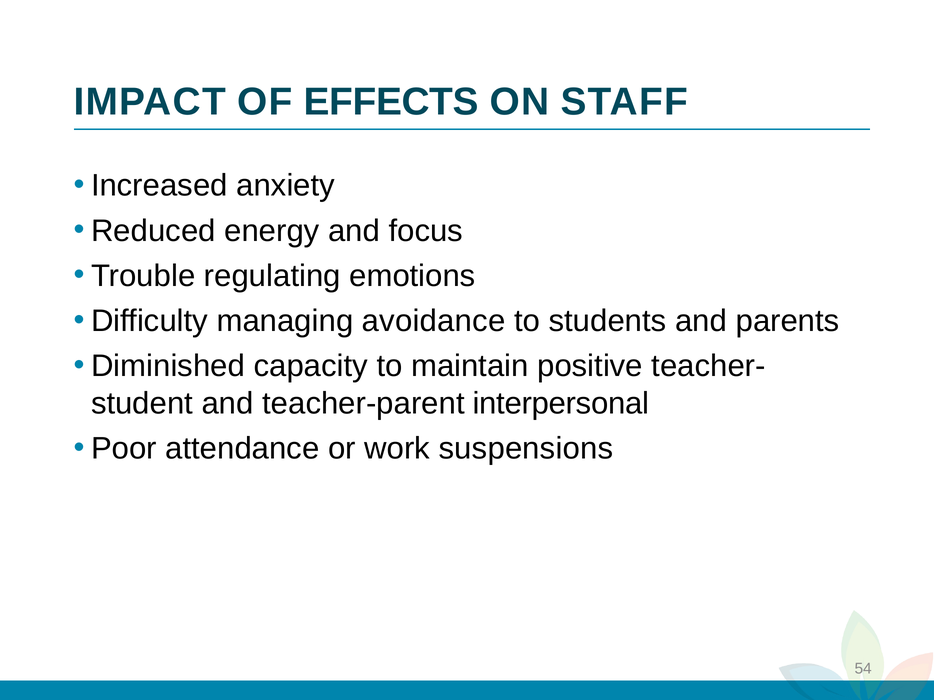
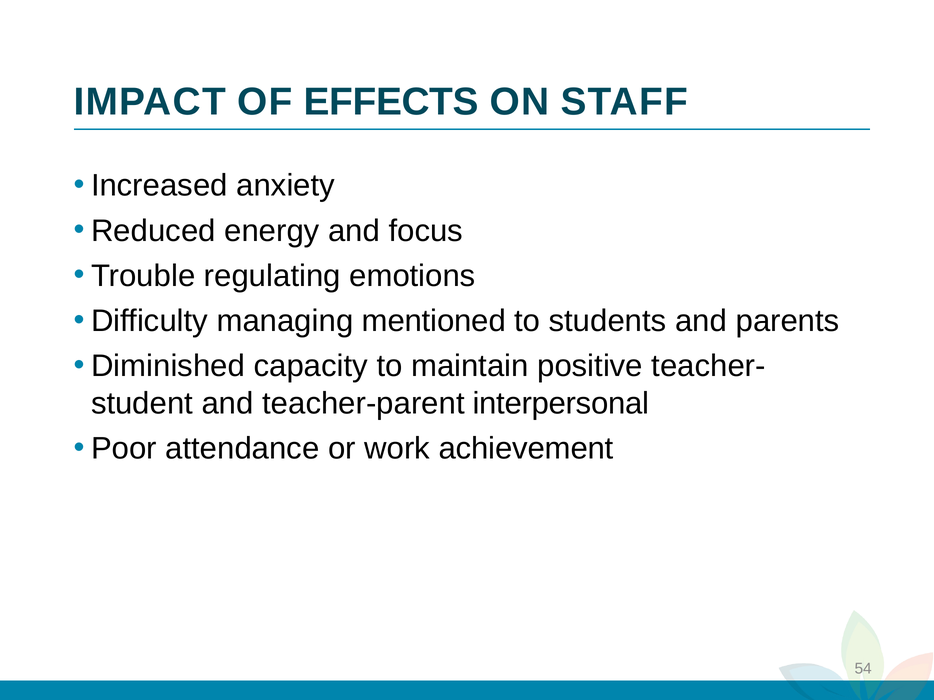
avoidance: avoidance -> mentioned (434, 321)
suspensions: suspensions -> achievement (526, 449)
